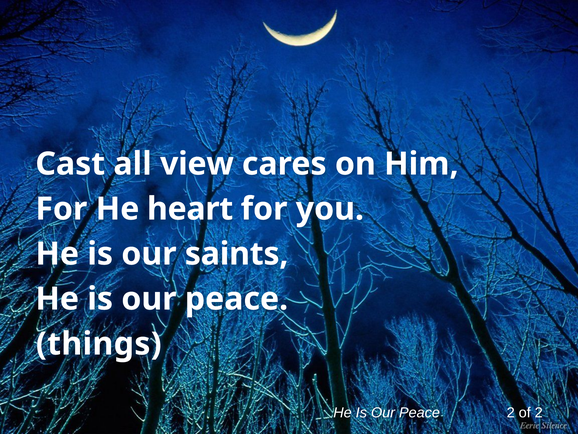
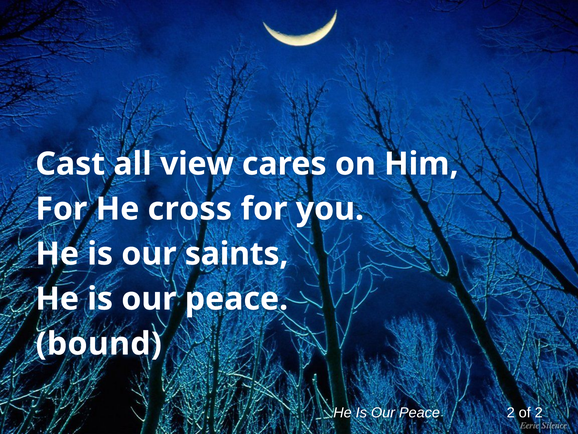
heart: heart -> cross (190, 209)
things: things -> bound (99, 344)
